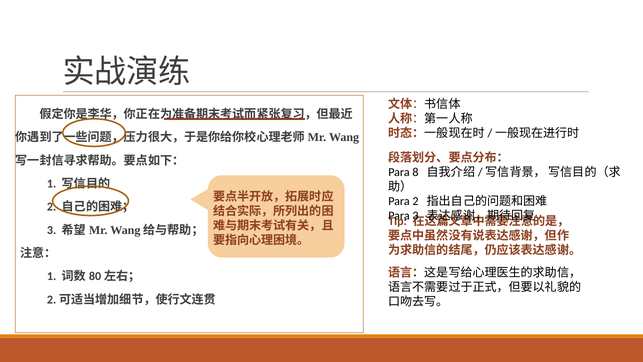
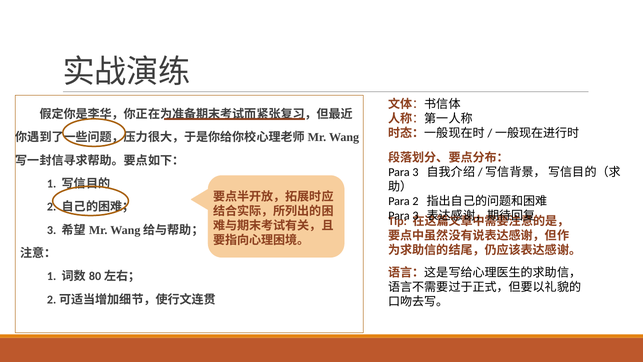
8: 8 -> 3 (415, 172)
